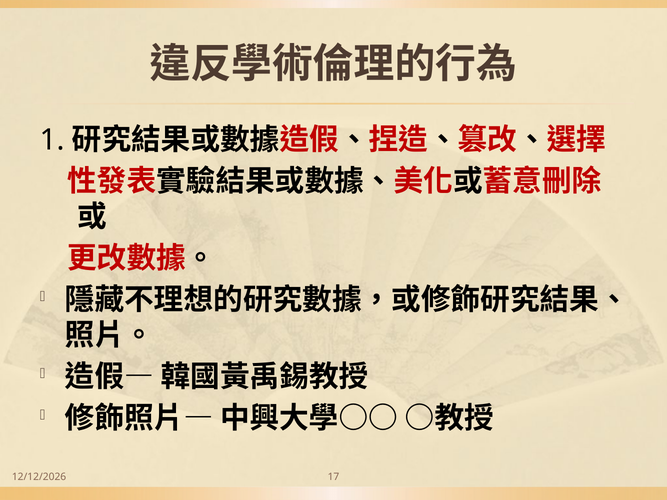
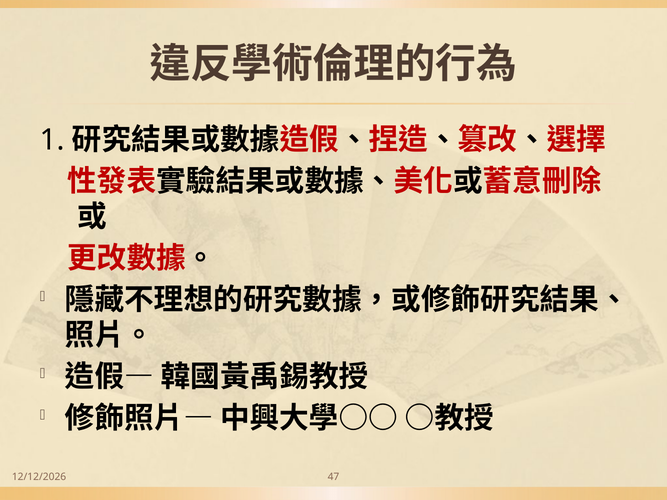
17: 17 -> 47 (333, 477)
